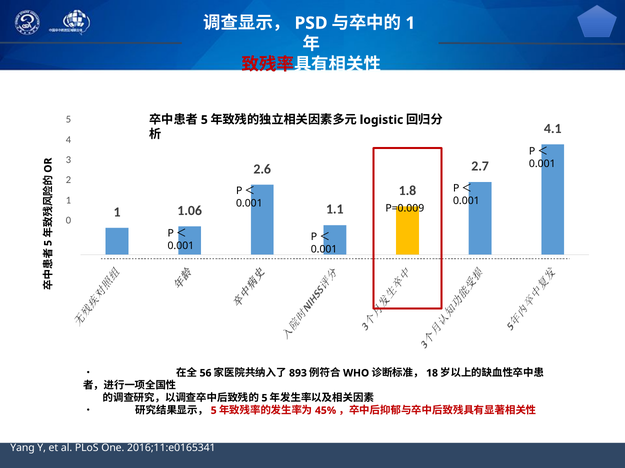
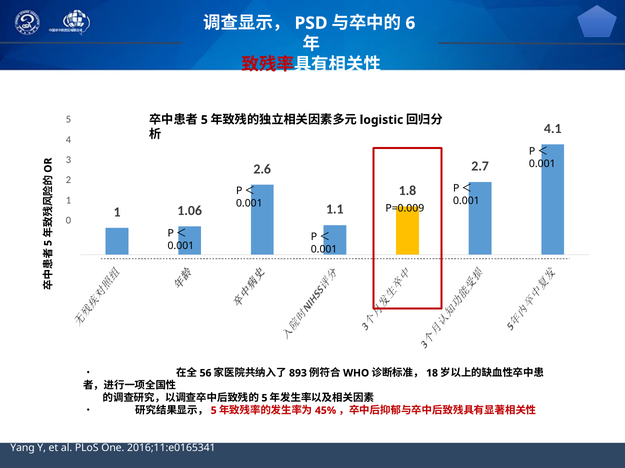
1: 1 -> 6 (410, 23)
